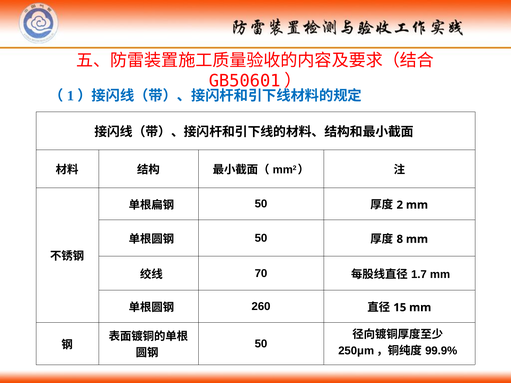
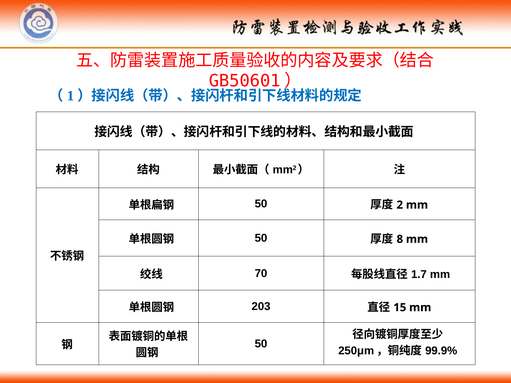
260: 260 -> 203 (261, 307)
